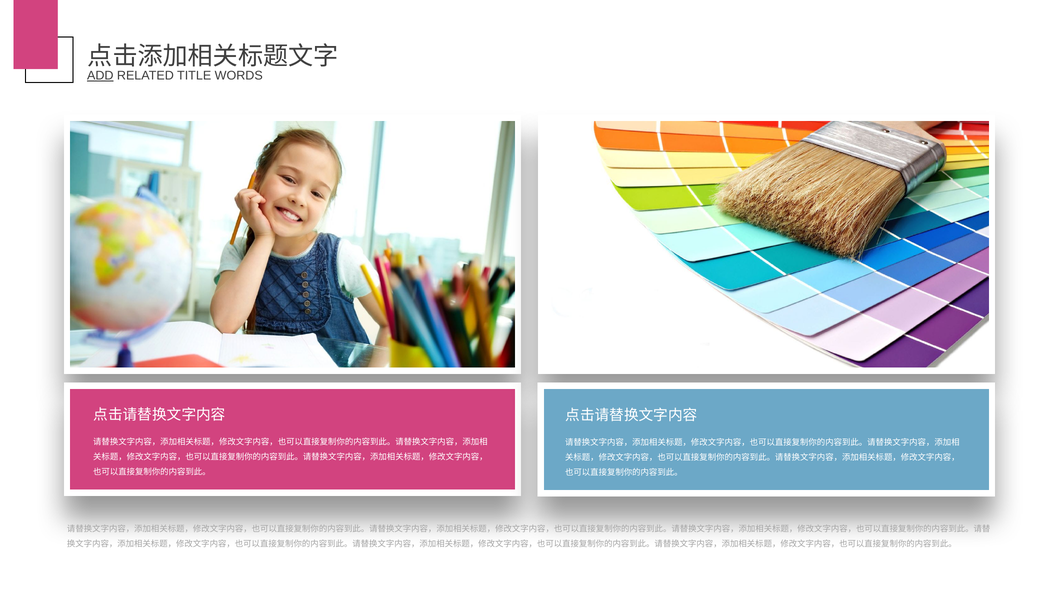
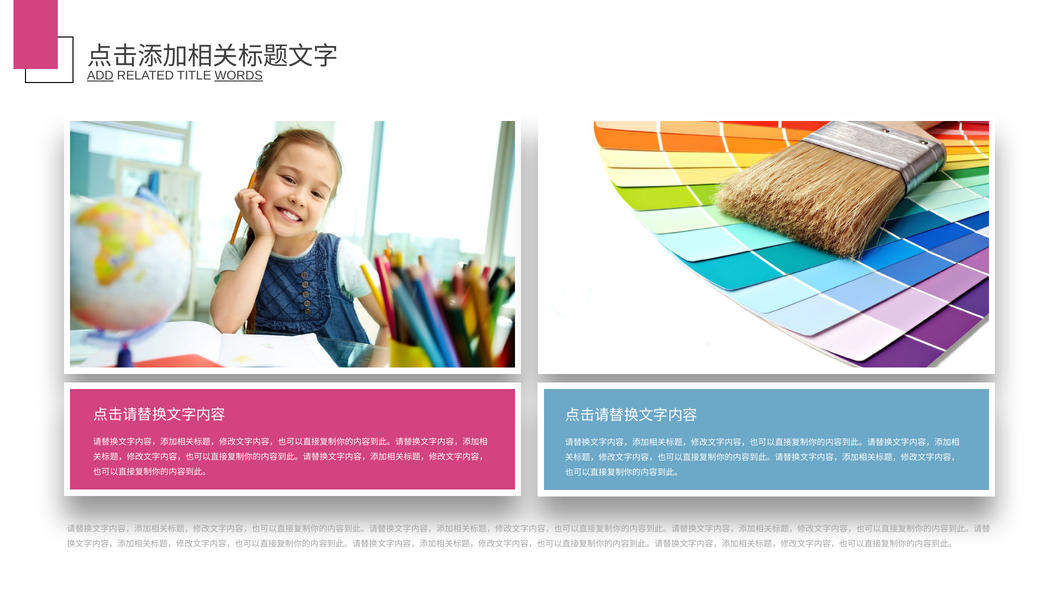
WORDS underline: none -> present (239, 76)
